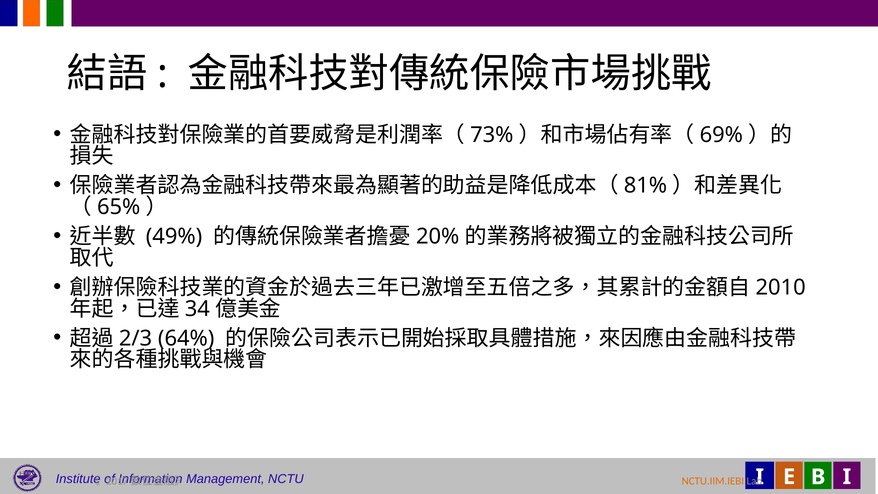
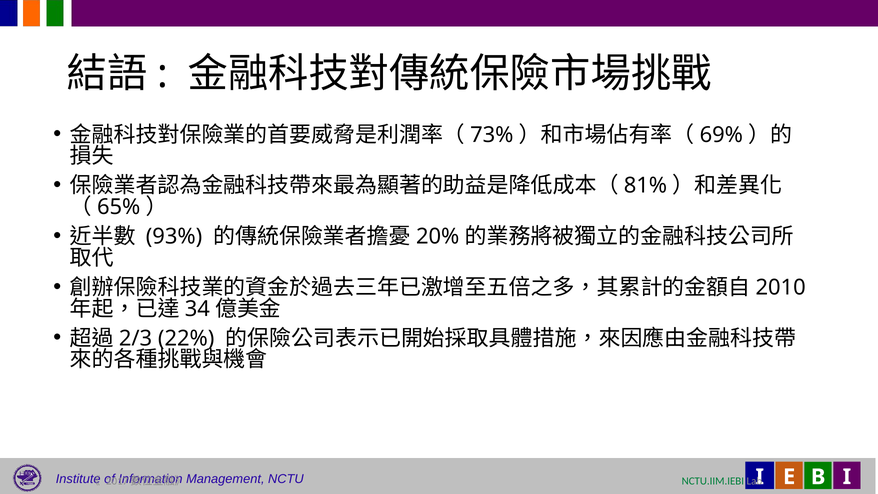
49%: 49% -> 93% (174, 236)
64%: 64% -> 22% (186, 338)
NCTU.IIM.IEBI colour: orange -> green (713, 481)
